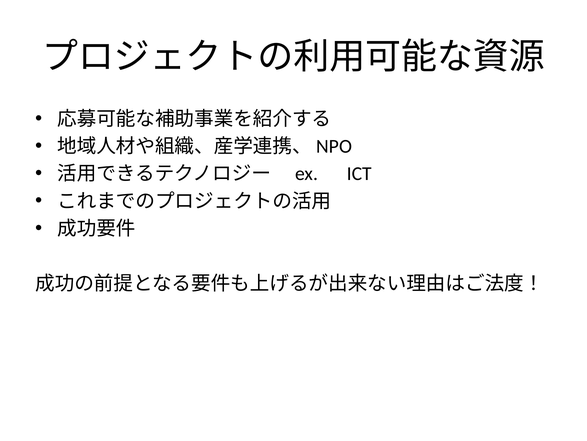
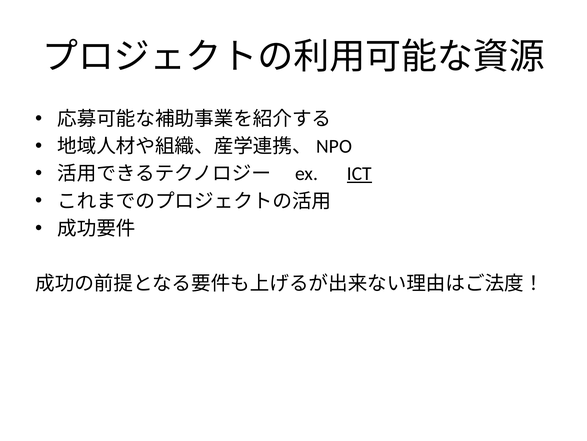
ICT underline: none -> present (359, 174)
